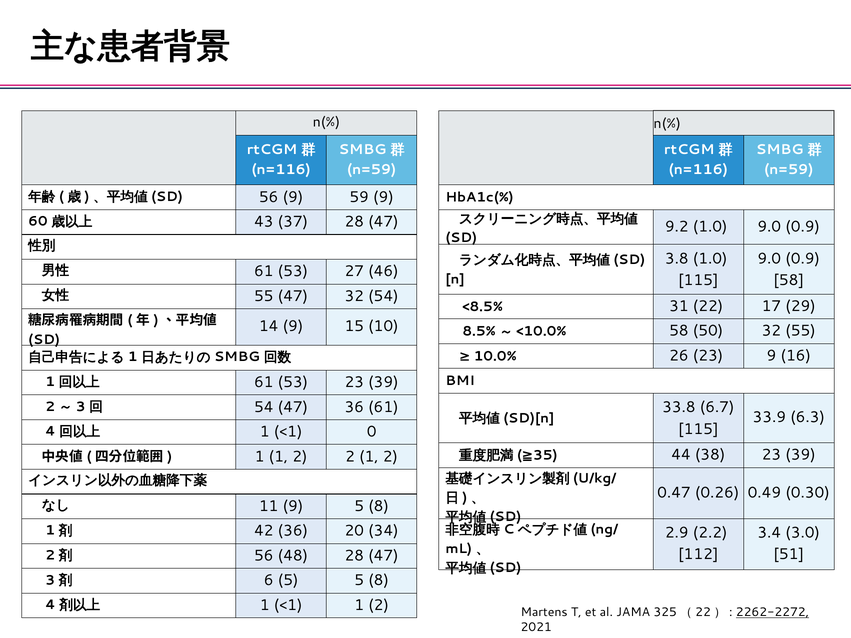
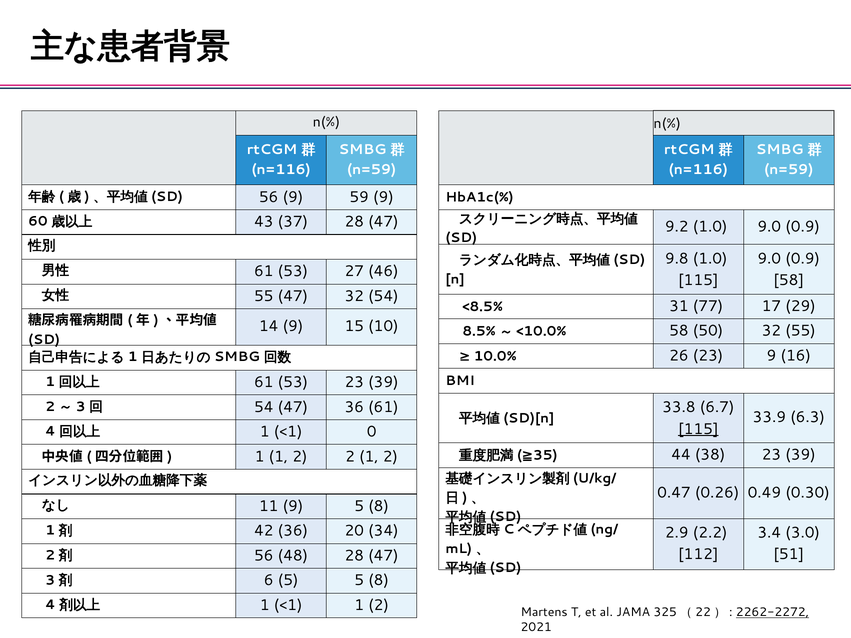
3.8: 3.8 -> 9.8 (677, 259)
22: 22 -> 77 (708, 306)
115 underline: none -> present (698, 429)
